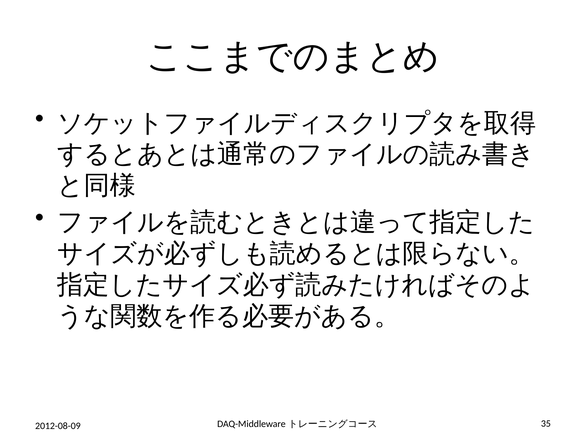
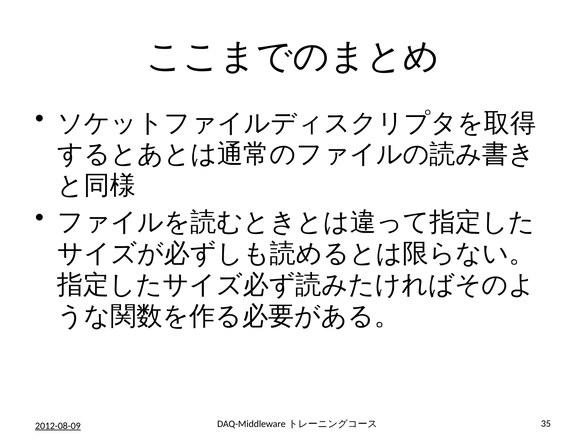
2012-08-09 underline: none -> present (58, 425)
